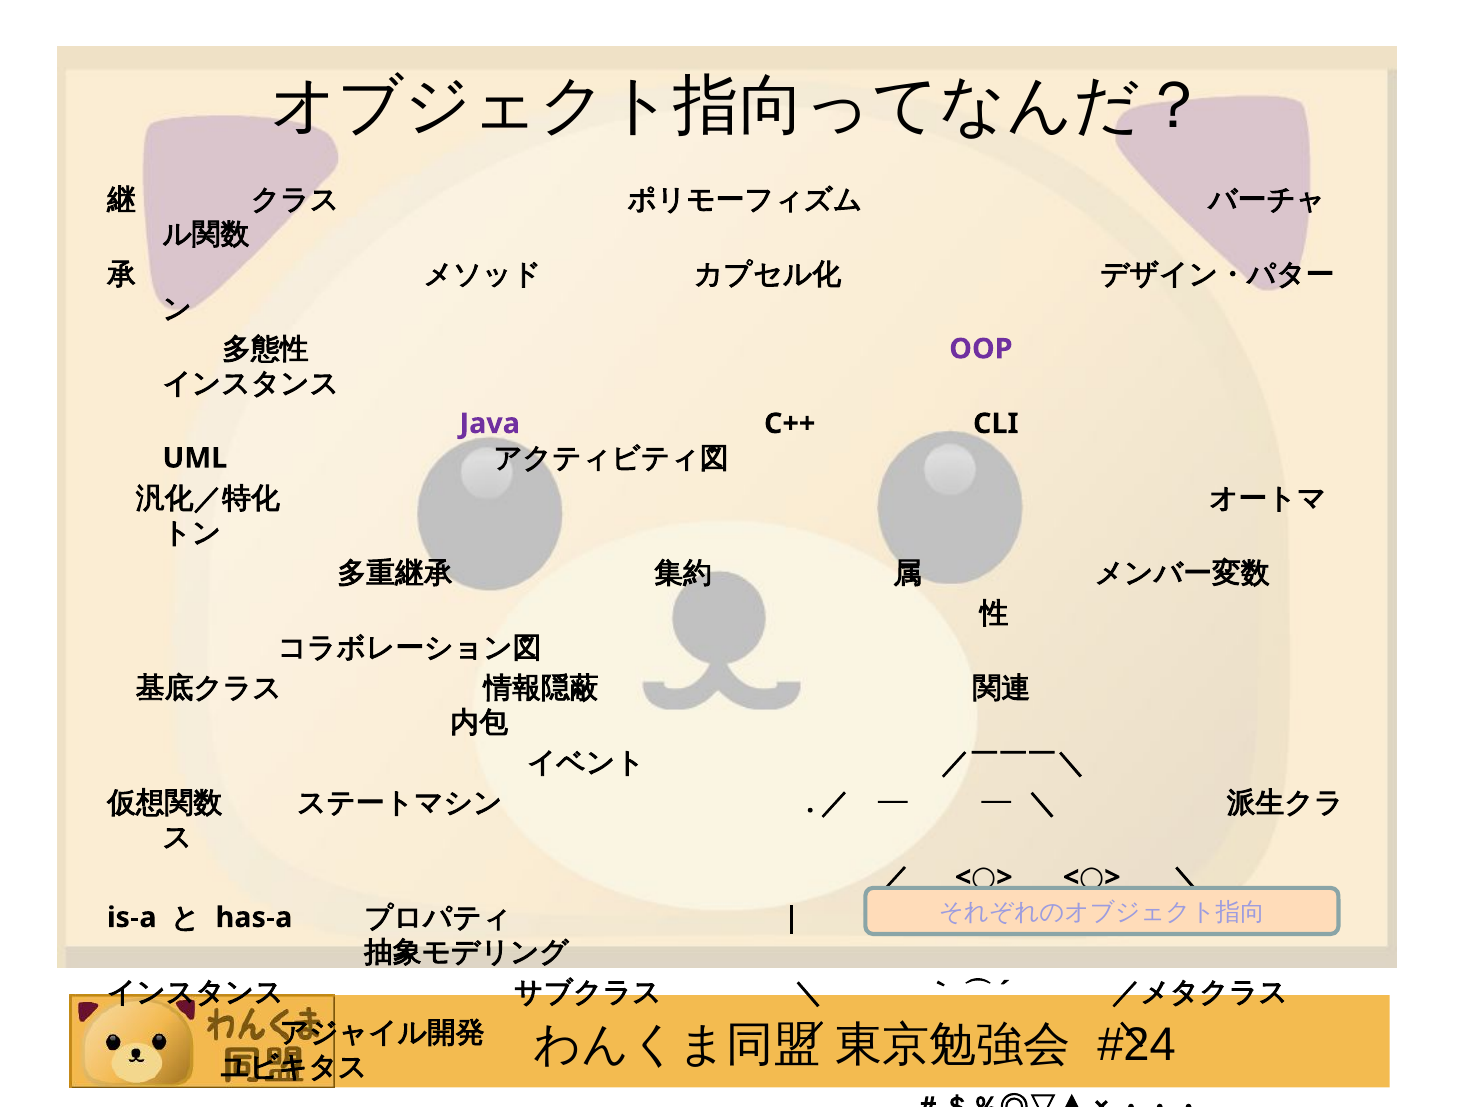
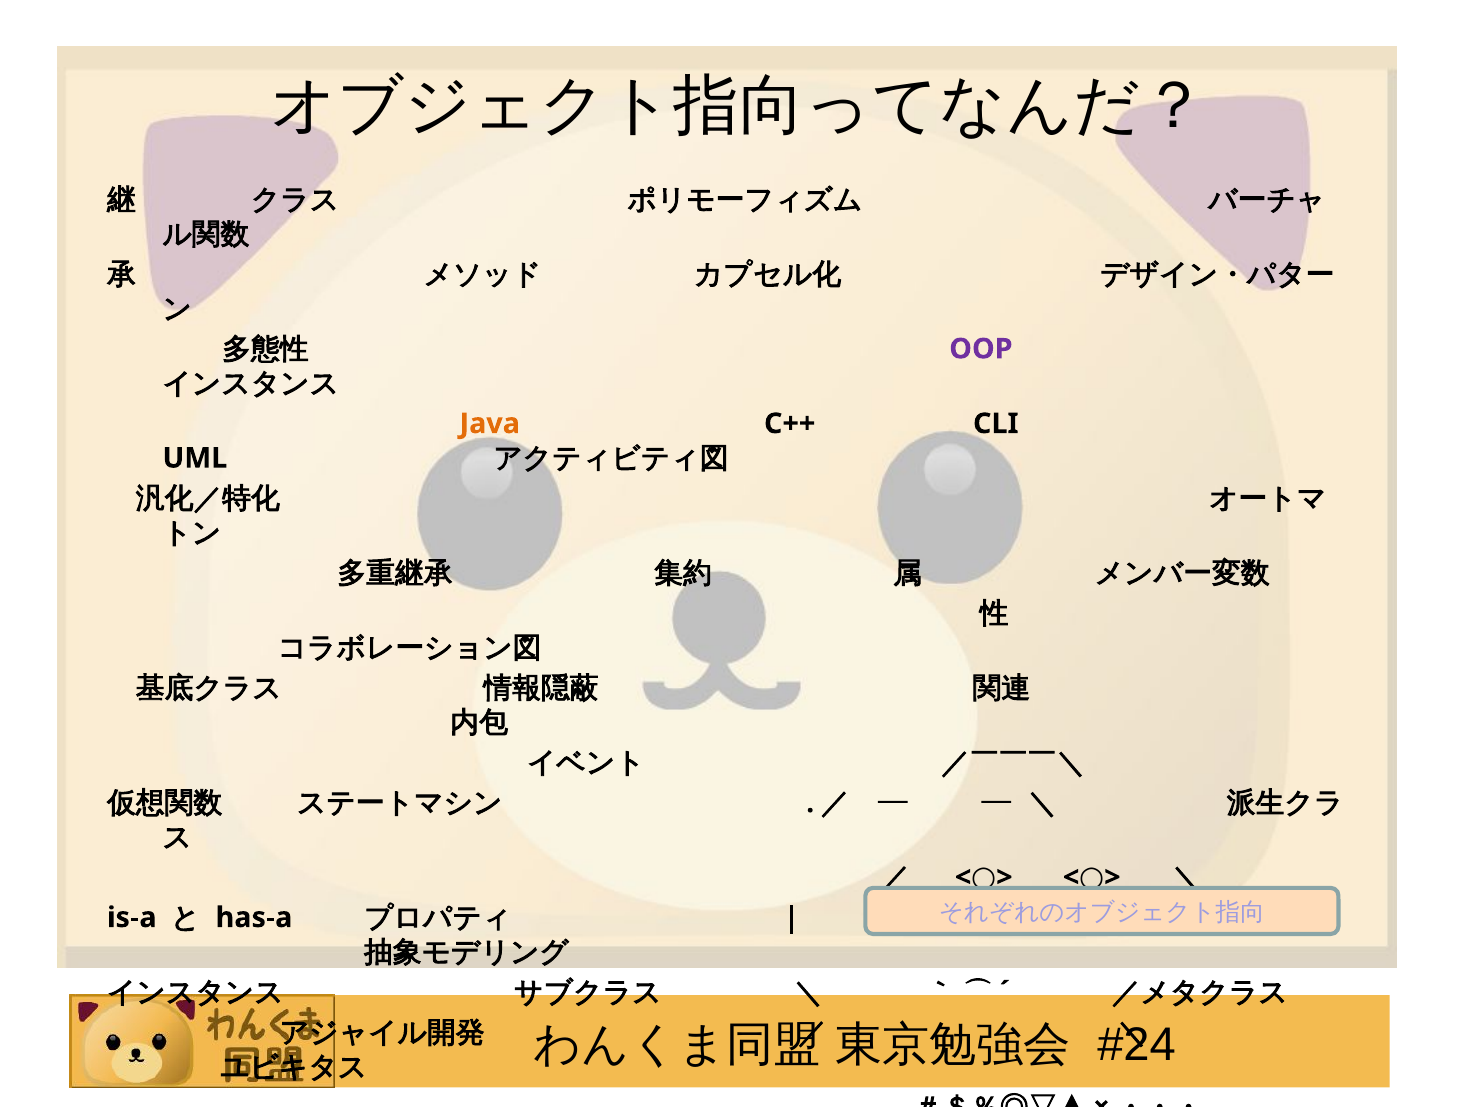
Java colour: purple -> orange (490, 424)
